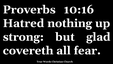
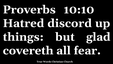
10:16: 10:16 -> 10:10 (79, 10)
nothing: nothing -> discord (70, 23)
strong: strong -> things (23, 37)
